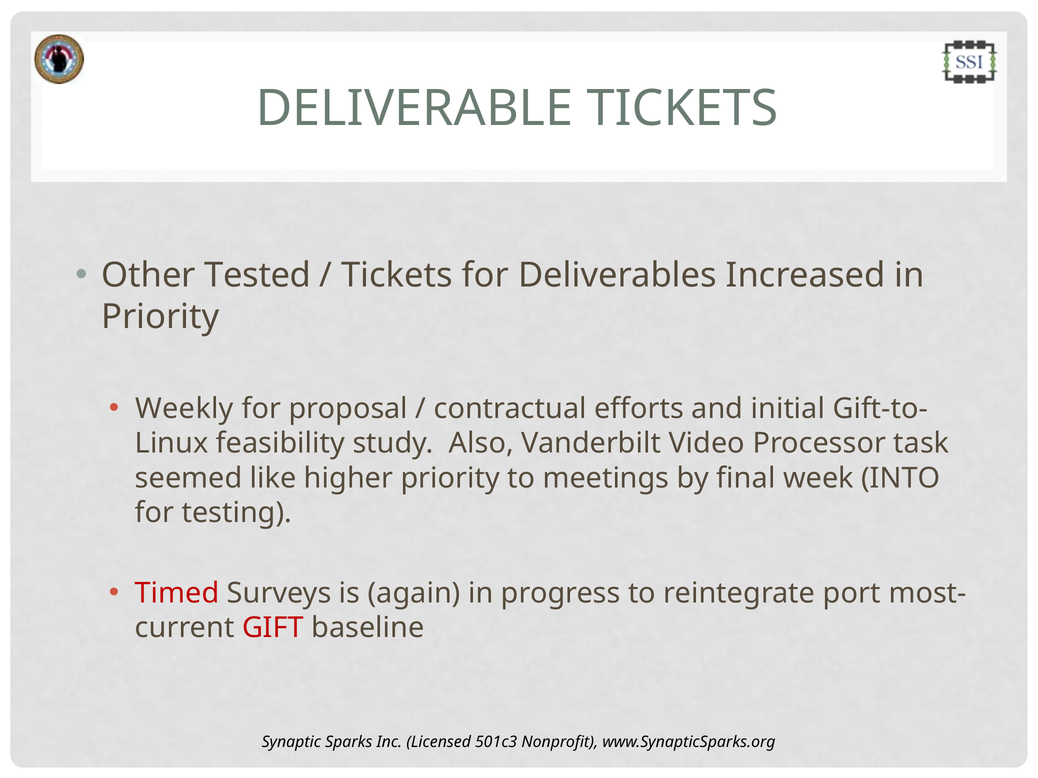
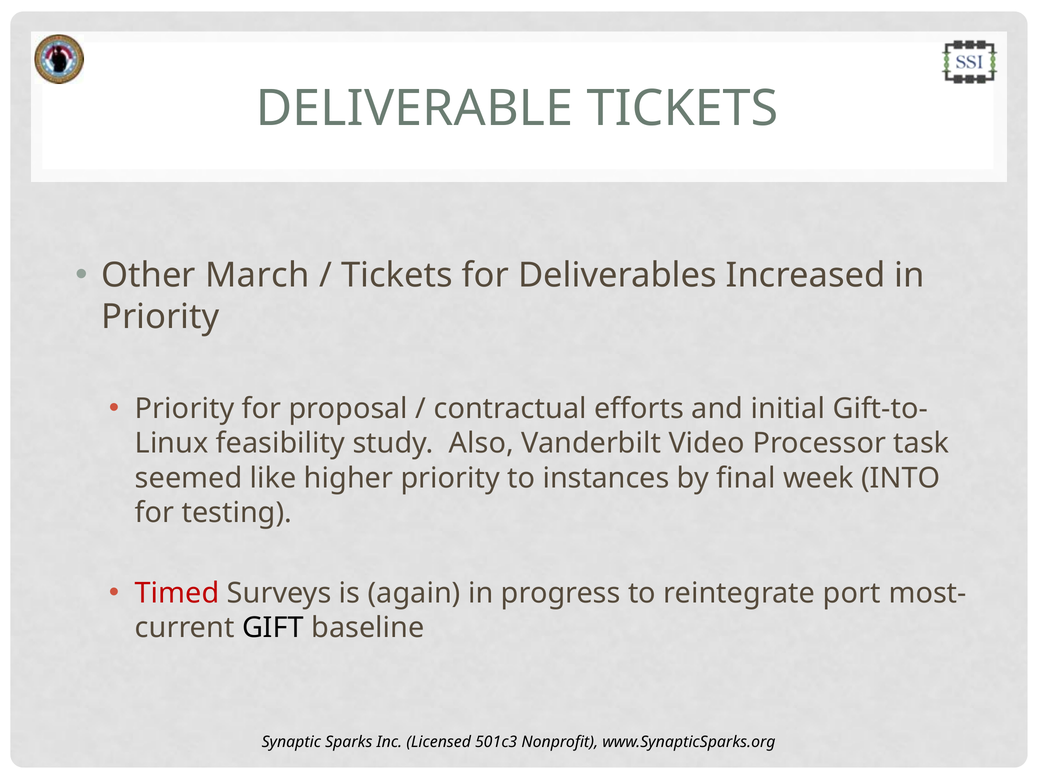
Tested: Tested -> March (257, 276)
Weekly: Weekly -> Priority (185, 409)
meetings: meetings -> instances (606, 478)
GIFT colour: red -> black (273, 628)
